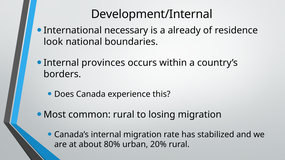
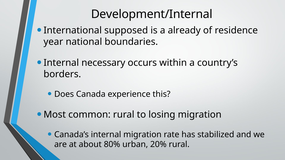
necessary: necessary -> supposed (126, 30)
look: look -> year (53, 42)
provinces: provinces -> necessary (103, 63)
